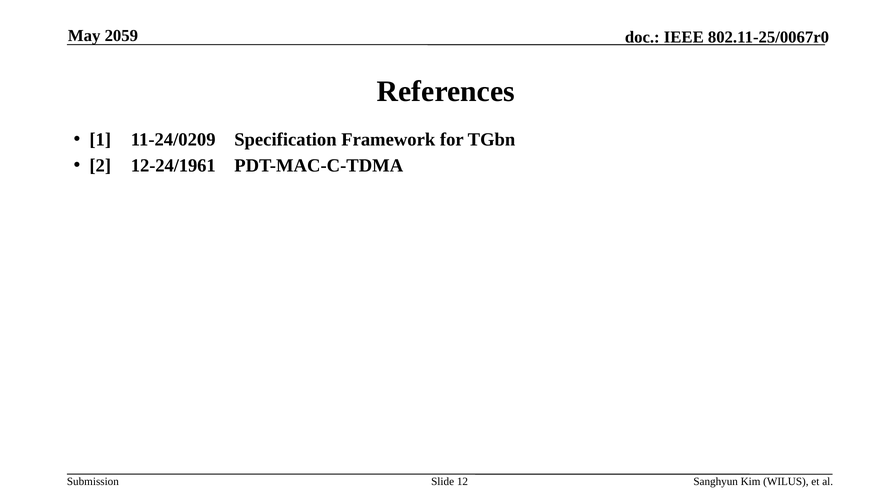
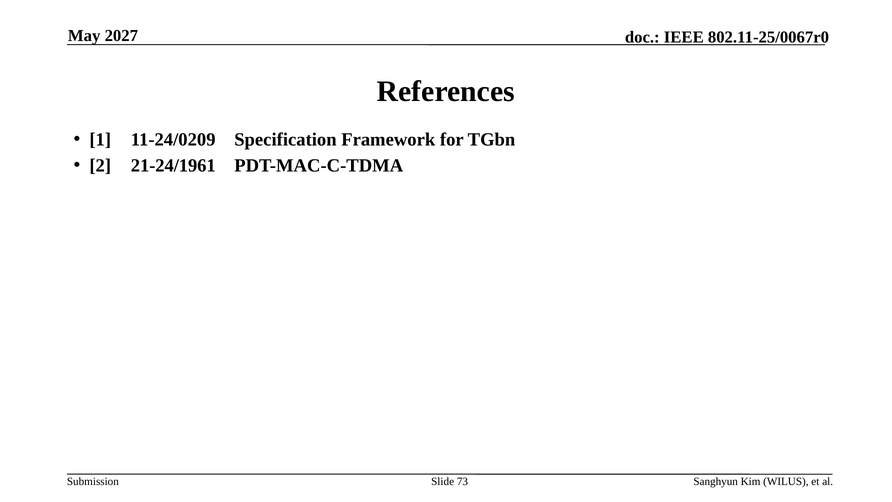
2059: 2059 -> 2027 (121, 35)
12-24/1961: 12-24/1961 -> 21-24/1961 (173, 165)
12: 12 -> 73 (462, 481)
